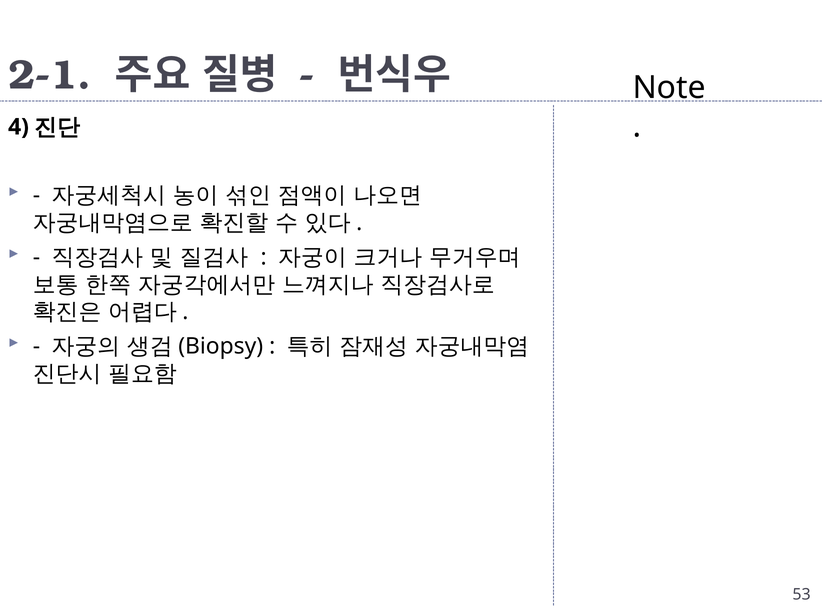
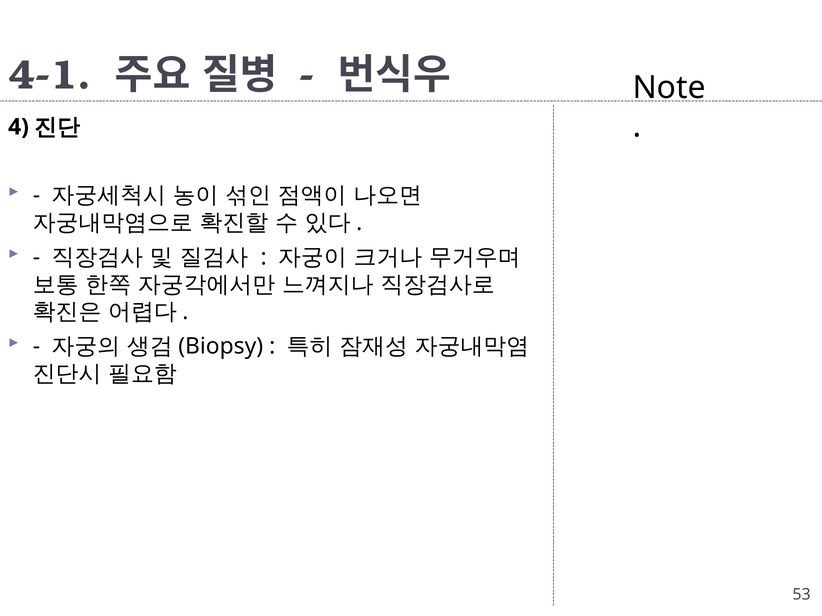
2-1: 2-1 -> 4-1 (50, 75)
